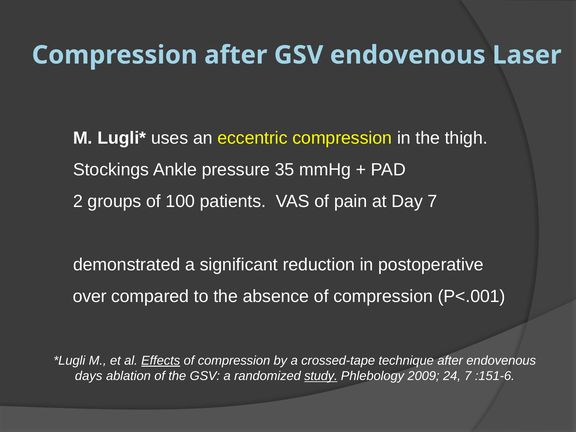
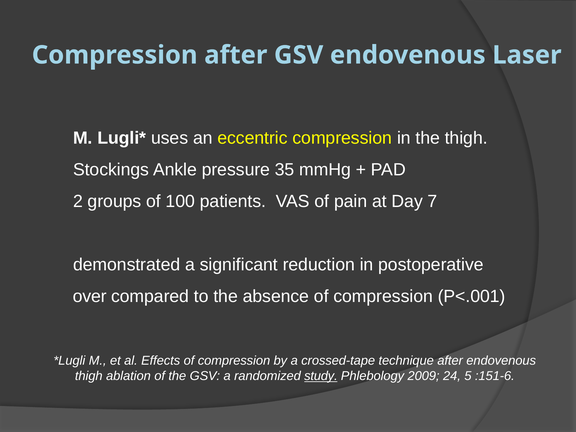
Effects underline: present -> none (161, 361)
days: days -> thigh (89, 376)
24 7: 7 -> 5 (468, 376)
